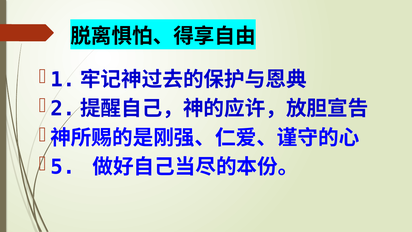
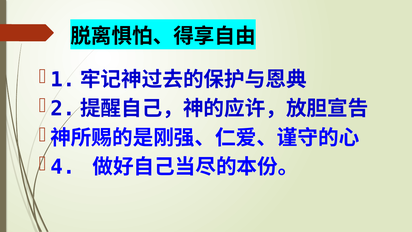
5: 5 -> 4 (63, 167)
